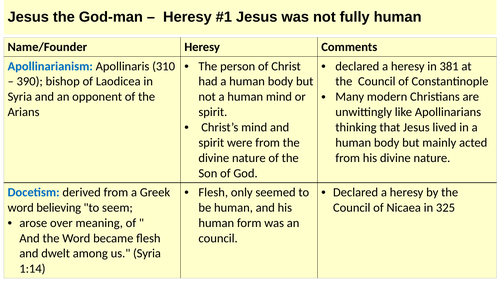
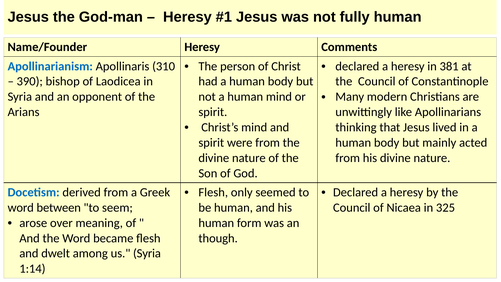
believing: believing -> between (59, 207)
council: council -> though (218, 238)
